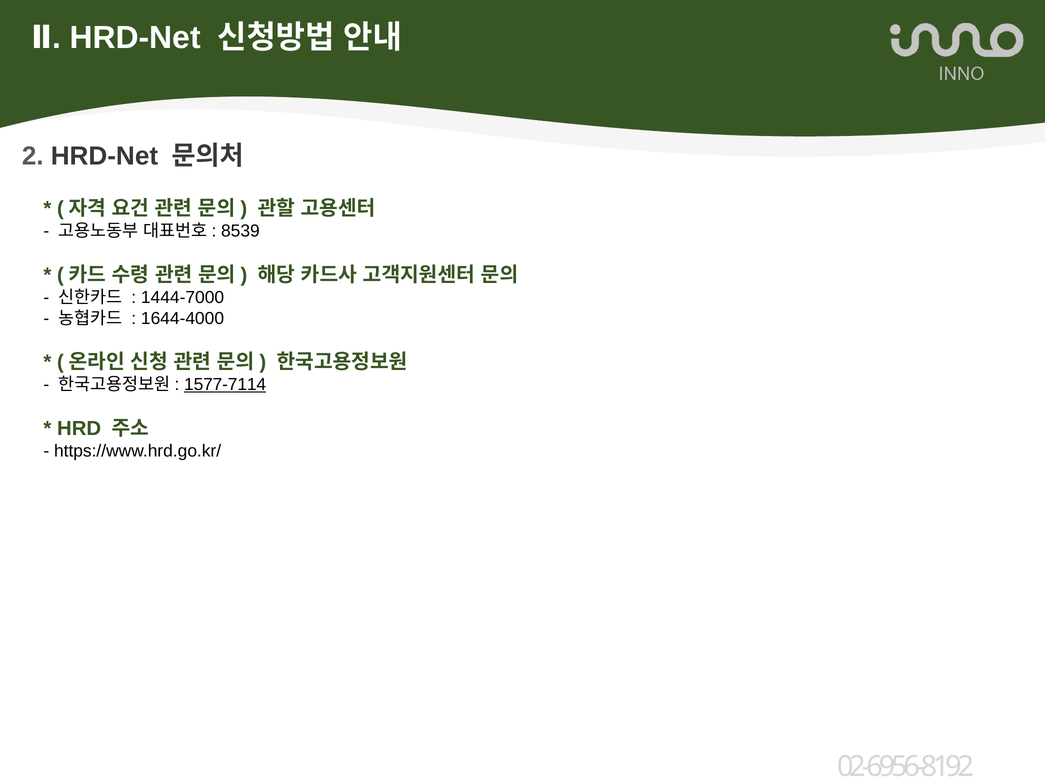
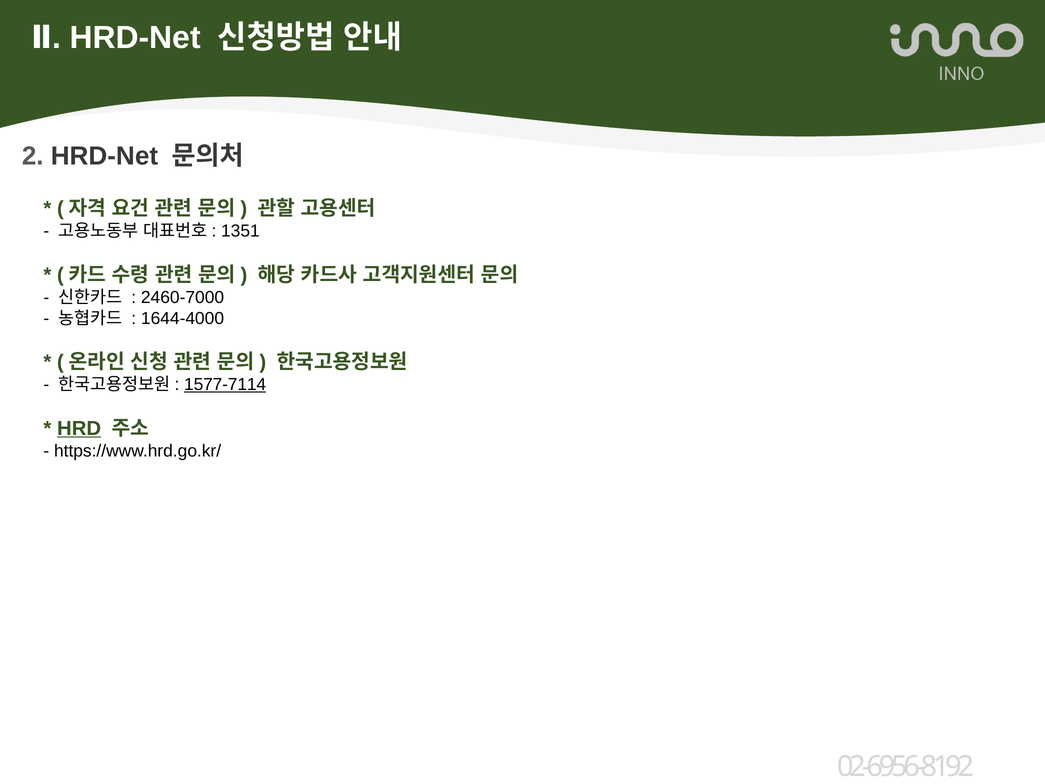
8539: 8539 -> 1351 (240, 231)
1444-7000: 1444-7000 -> 2460-7000 (183, 297)
HRD underline: none -> present (79, 428)
